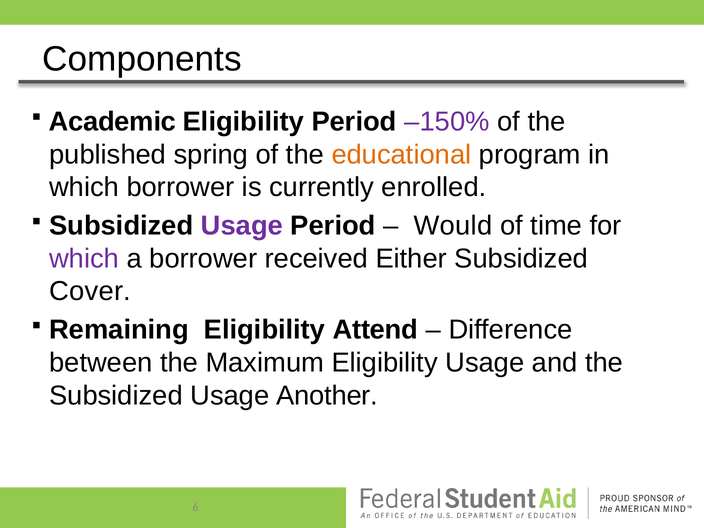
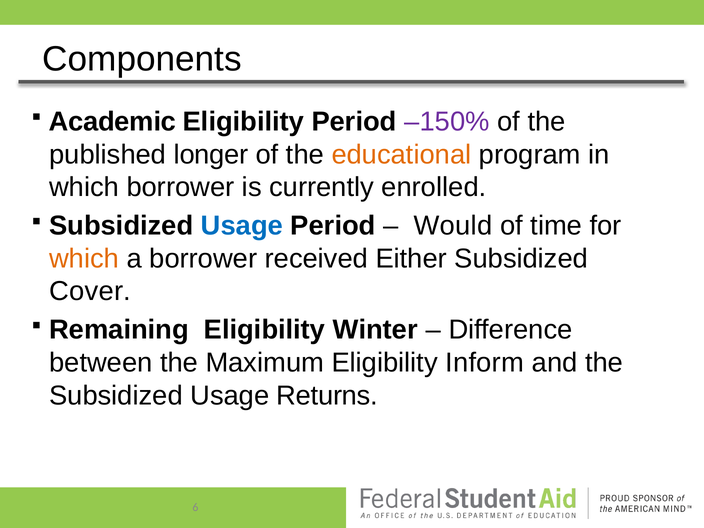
spring: spring -> longer (211, 154)
Usage colour: purple -> blue (242, 226)
which colour: purple -> orange (84, 259)
Attend: Attend -> Winter (375, 330)
Eligibility Usage: Usage -> Inform (485, 363)
Another: Another -> Returns (327, 396)
